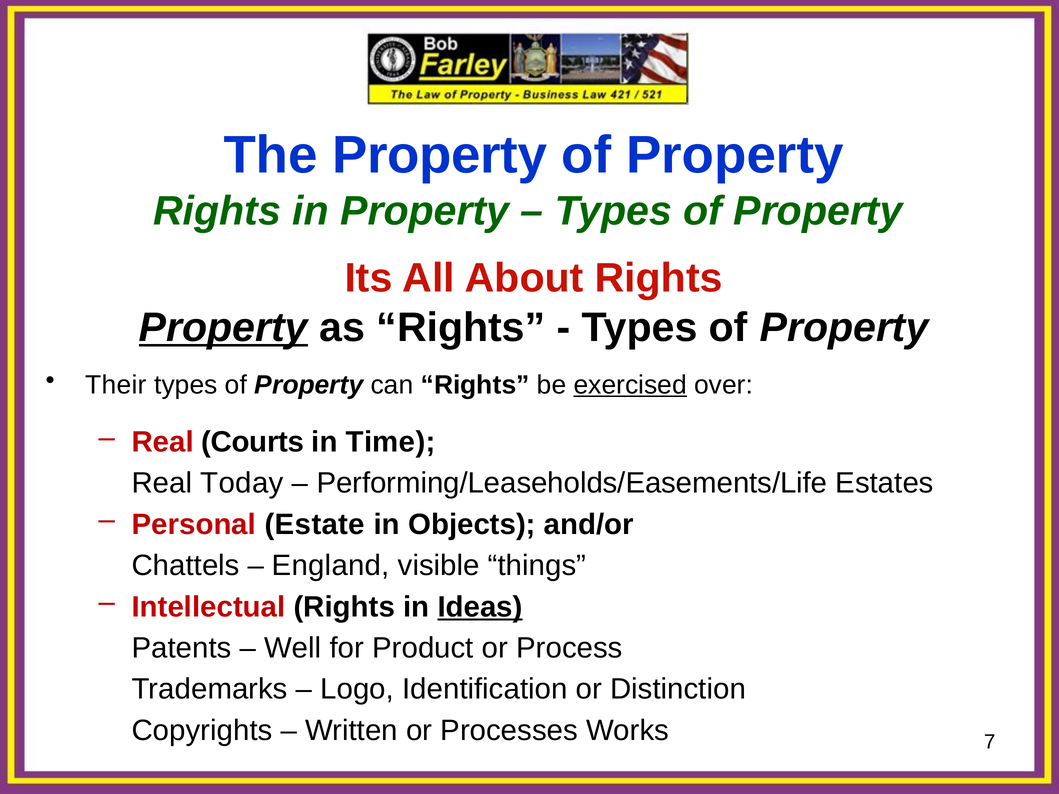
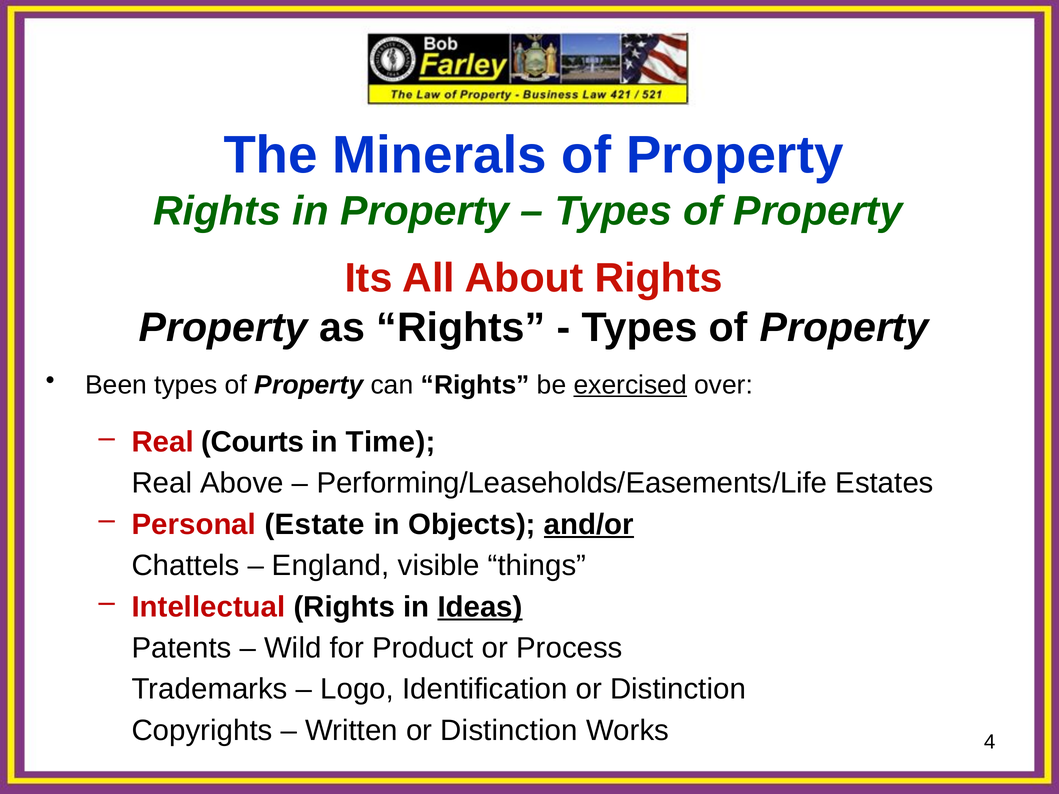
The Property: Property -> Minerals (440, 155)
Property underline: present -> none (223, 328)
Their: Their -> Been (116, 385)
Today: Today -> Above (242, 483)
and/or underline: none -> present (589, 525)
Well: Well -> Wild (293, 648)
Written or Processes: Processes -> Distinction (509, 731)
7: 7 -> 4 (990, 742)
